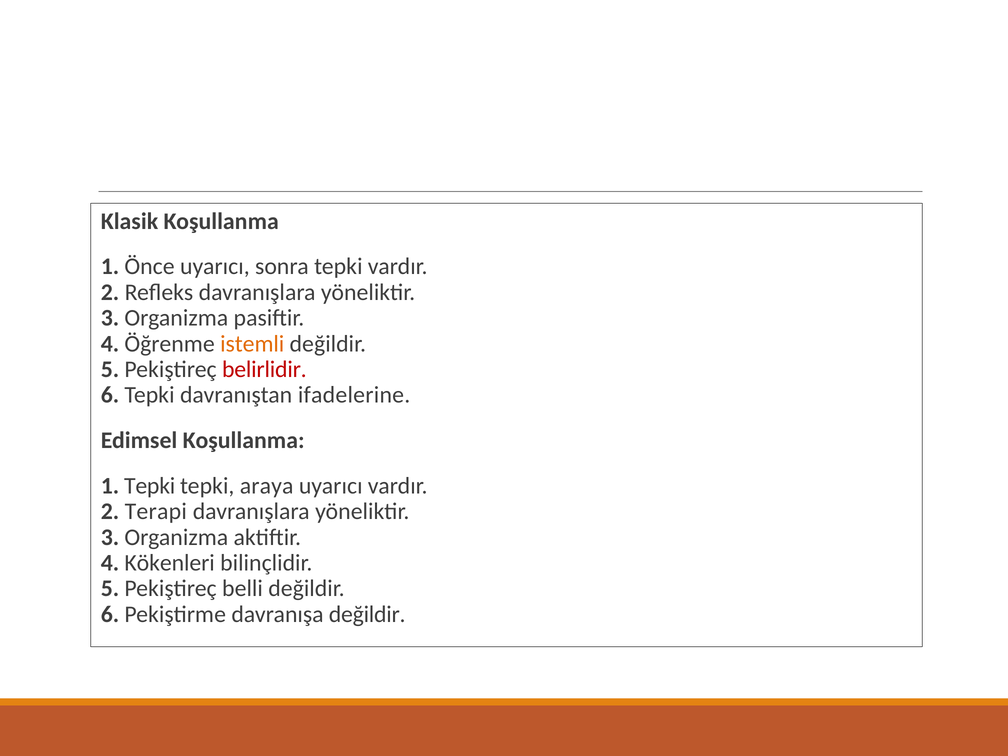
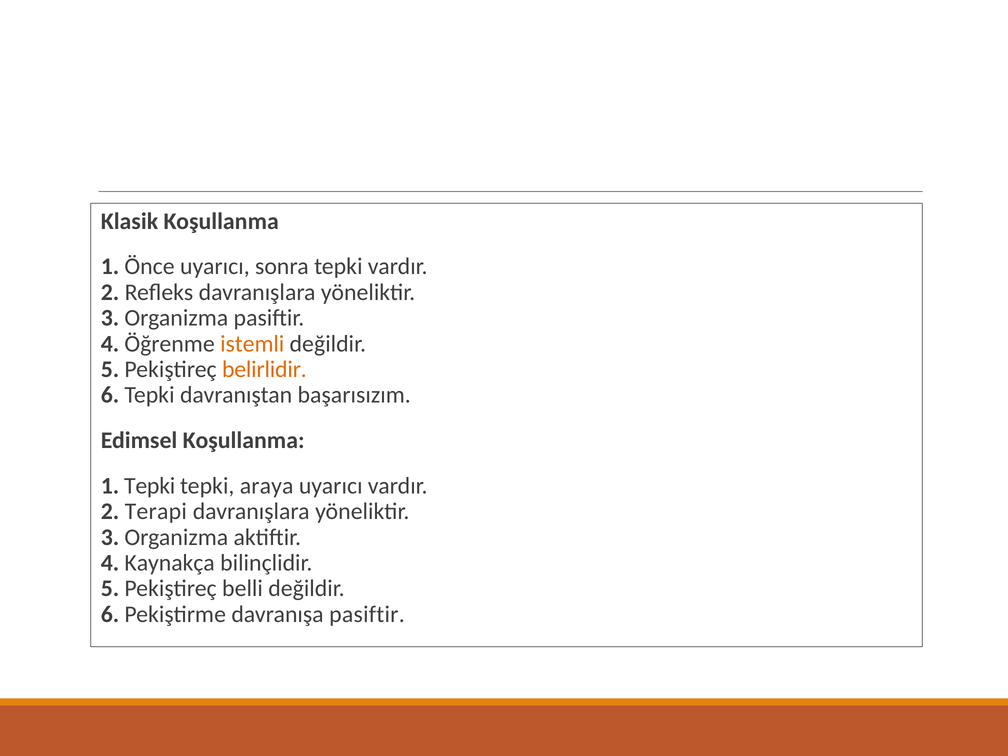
belirlidir colour: red -> orange (264, 369)
ifadelerine: ifadelerine -> başarısızım (354, 395)
Kökenleri: Kökenleri -> Kaynakça (170, 563)
davranışa değildir: değildir -> pasiftir (367, 614)
